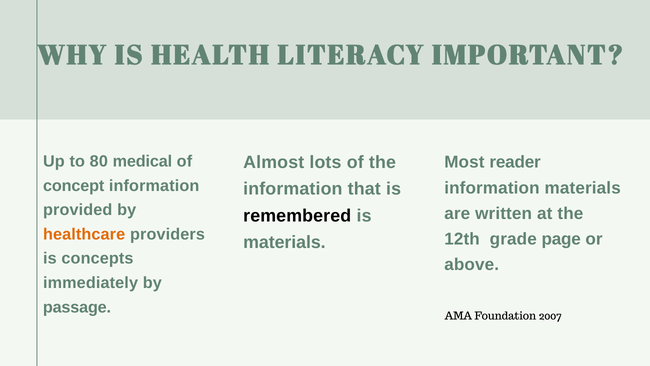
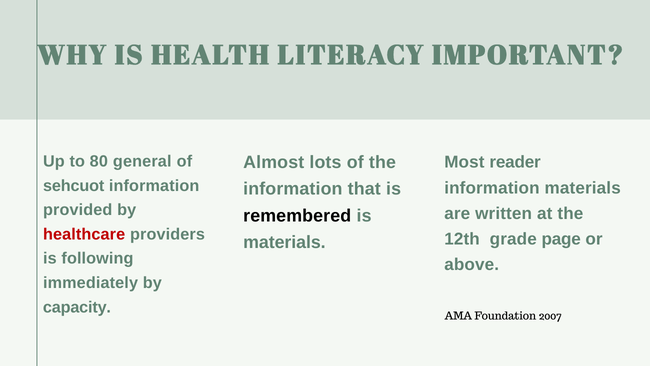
medical: medical -> general (142, 161)
concept: concept -> sehcuot (74, 186)
healthcare colour: orange -> red (84, 234)
concepts: concepts -> following (97, 258)
passage: passage -> capacity (77, 307)
